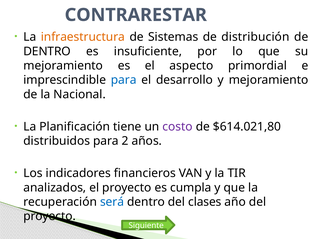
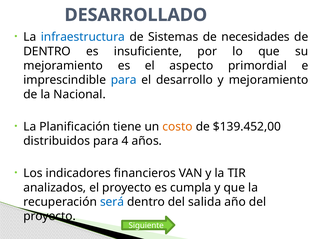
CONTRARESTAR: CONTRARESTAR -> DESARROLLADO (136, 15)
infraestructura colour: orange -> blue (83, 37)
distribución: distribución -> necesidades (256, 37)
costo colour: purple -> orange (178, 127)
$614.021,80: $614.021,80 -> $139.452,00 (247, 127)
2: 2 -> 4 (125, 141)
clases: clases -> salida (205, 202)
